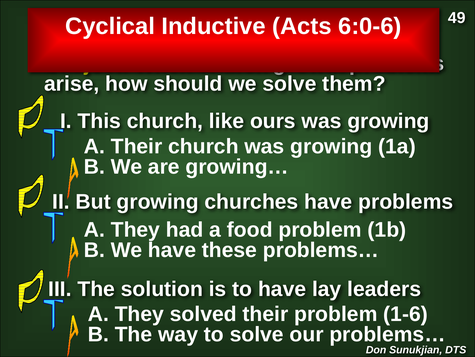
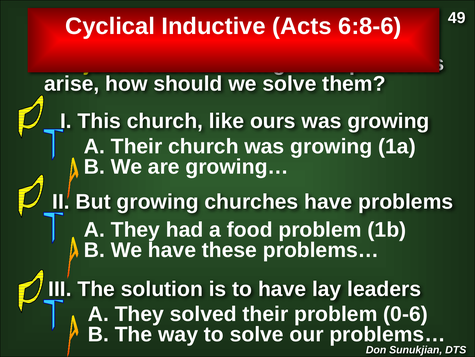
6:0-6: 6:0-6 -> 6:8-6 (370, 26)
1-6: 1-6 -> 0-6 (406, 313)
